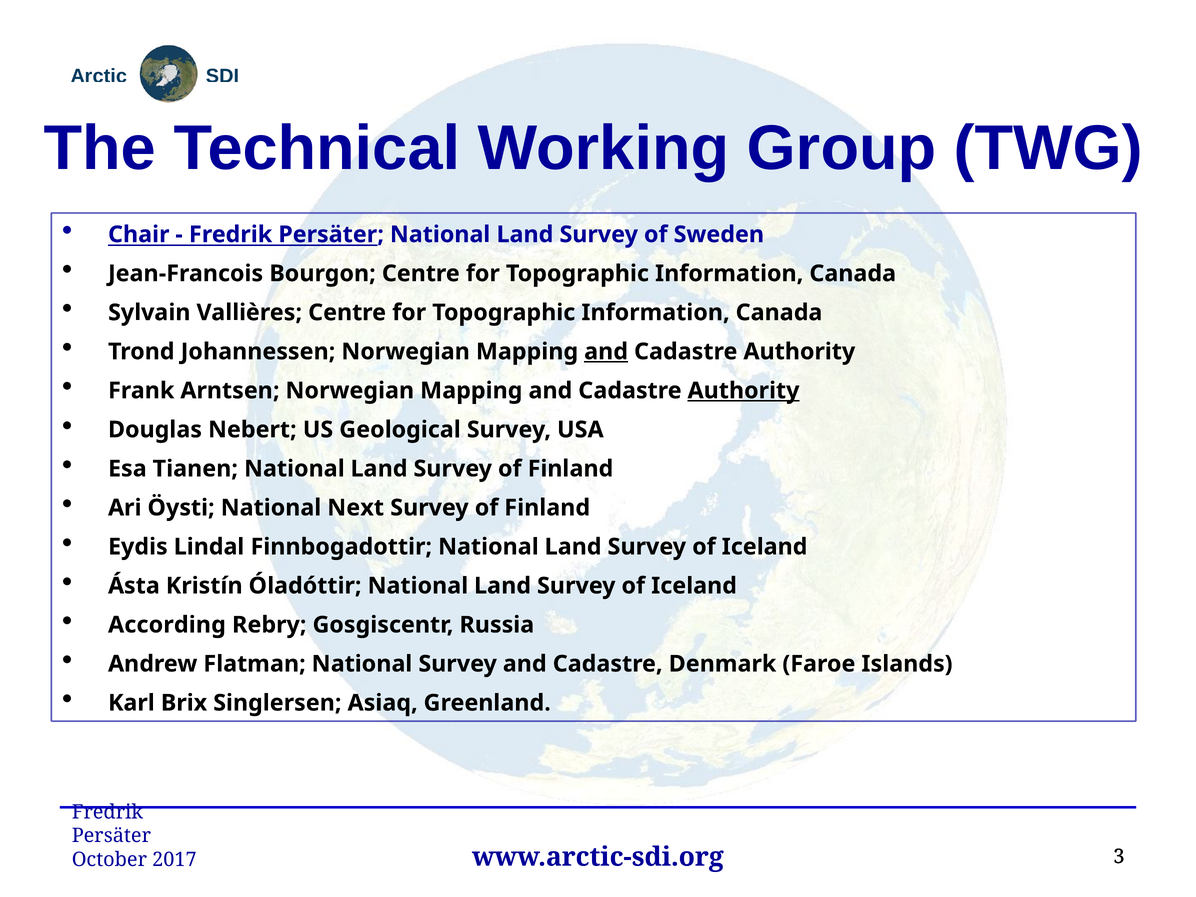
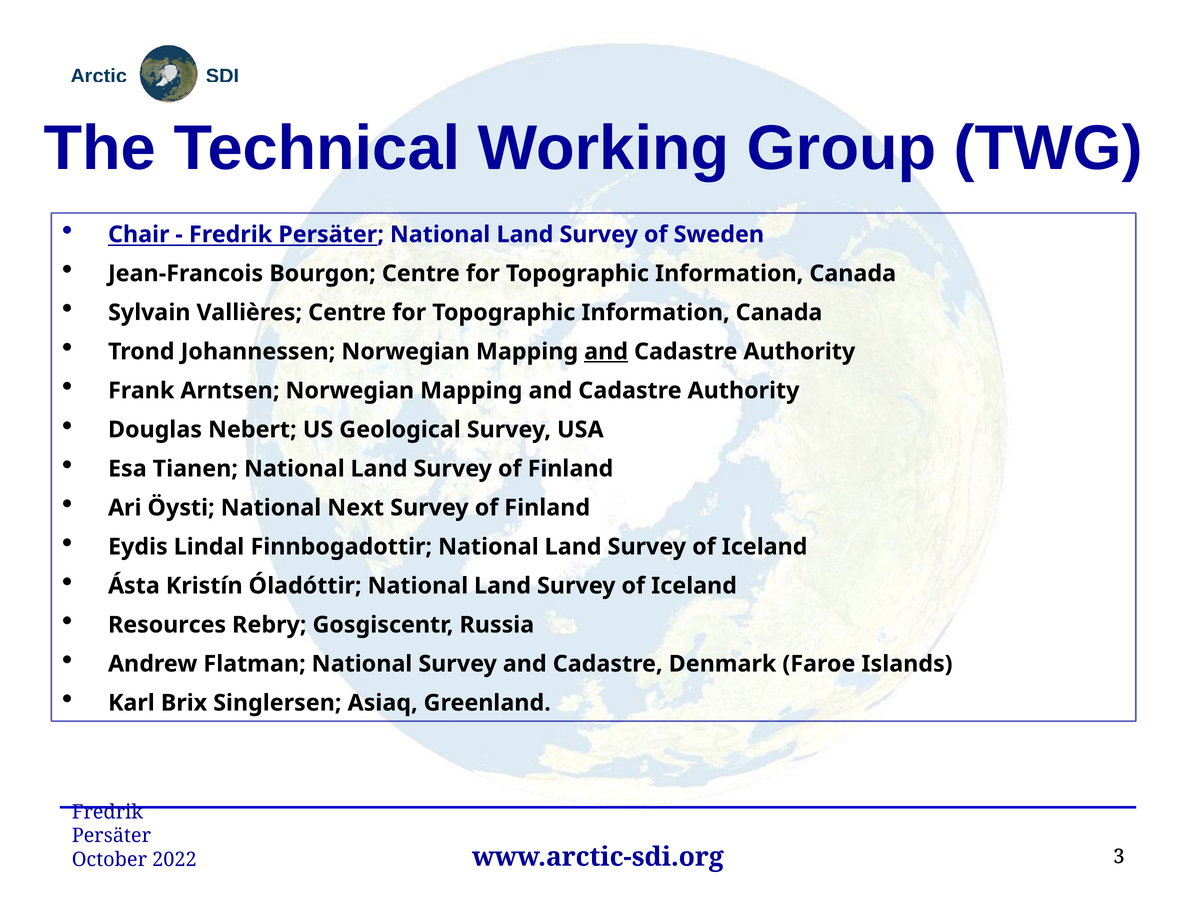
Authority underline: present -> none (743, 391)
According: According -> Resources (167, 625)
2017: 2017 -> 2022 (174, 860)
